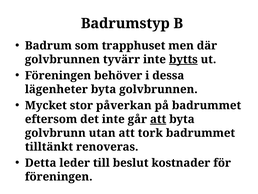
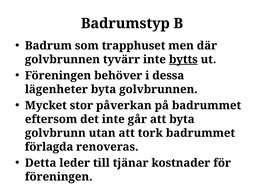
att underline: present -> none (158, 119)
tilltänkt: tilltänkt -> förlagda (49, 146)
beslut: beslut -> tjänar (131, 163)
